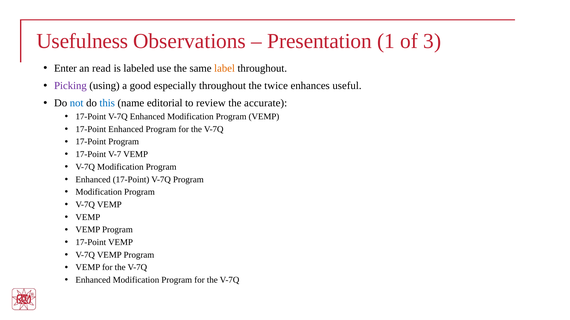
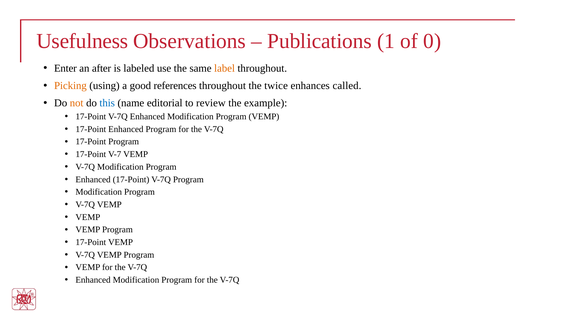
Presentation: Presentation -> Publications (320, 41)
3: 3 -> 0 (432, 41)
read: read -> after (102, 68)
Picking colour: purple -> orange (70, 86)
especially: especially -> references (175, 86)
useful: useful -> called (347, 86)
not colour: blue -> orange (77, 103)
accurate: accurate -> example (266, 103)
